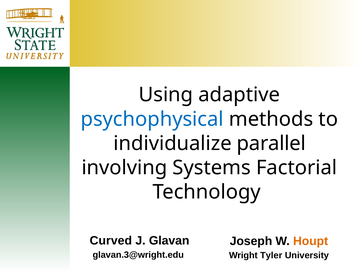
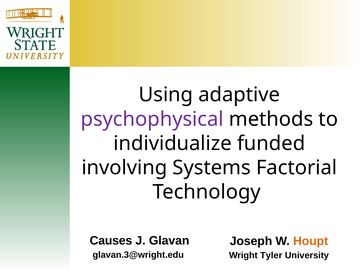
psychophysical colour: blue -> purple (152, 119)
parallel: parallel -> funded (271, 143)
Curved: Curved -> Causes (111, 241)
